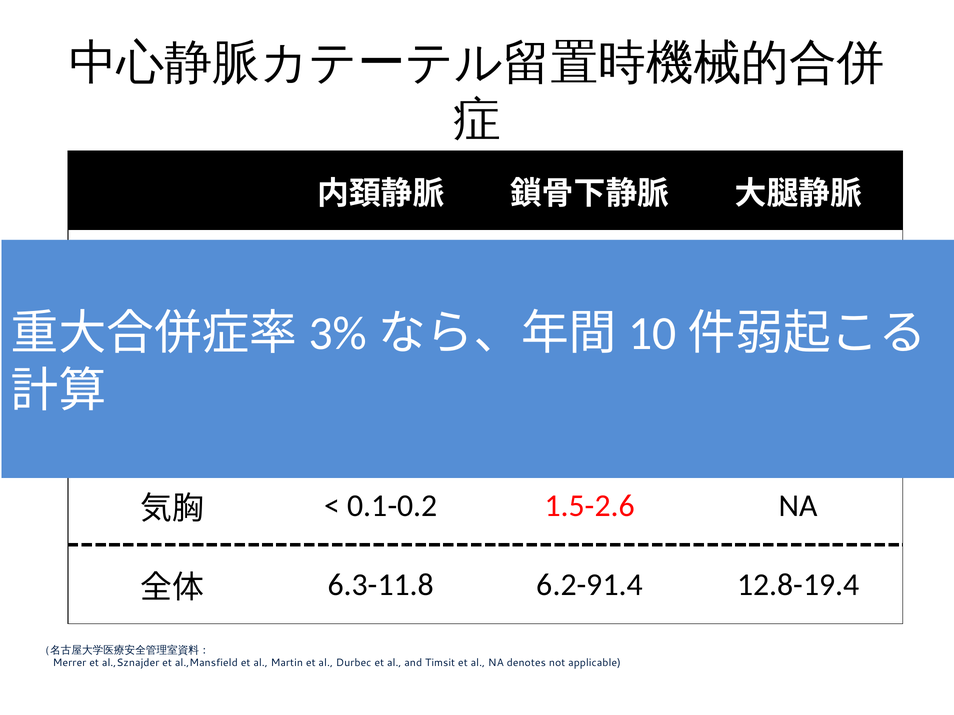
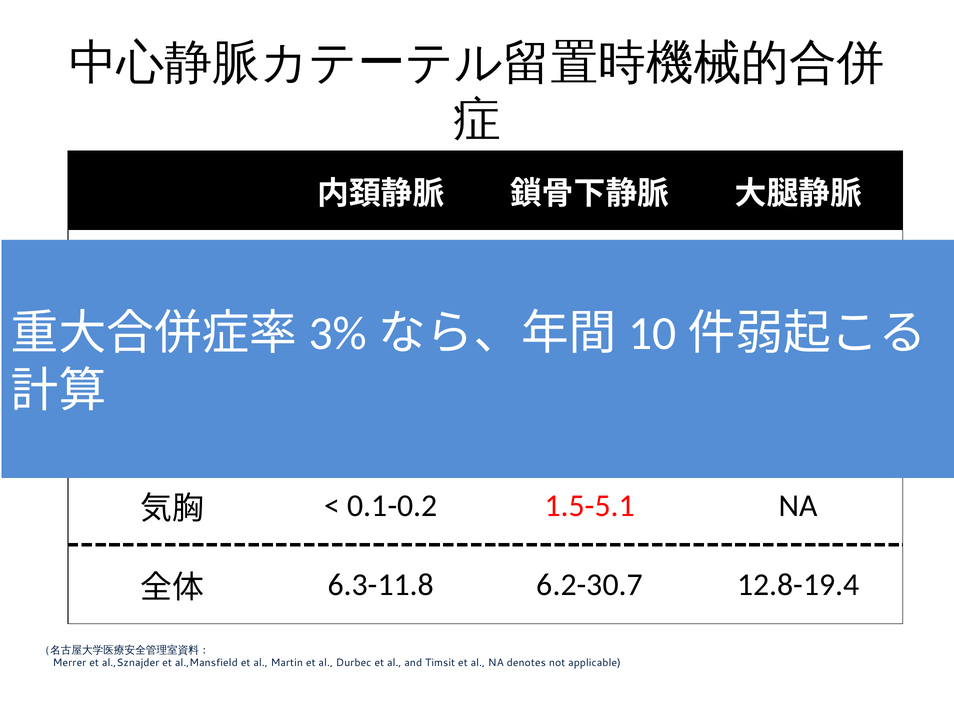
1.5-2.6: 1.5-2.6 -> 1.5-5.1 (590, 506)
6.2-91.4: 6.2-91.4 -> 6.2-30.7 (590, 585)
